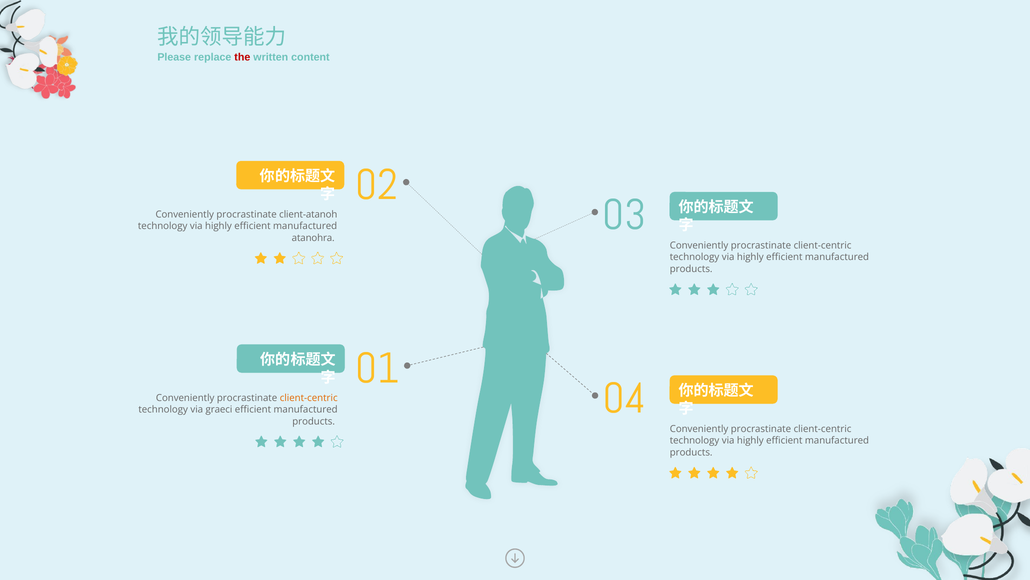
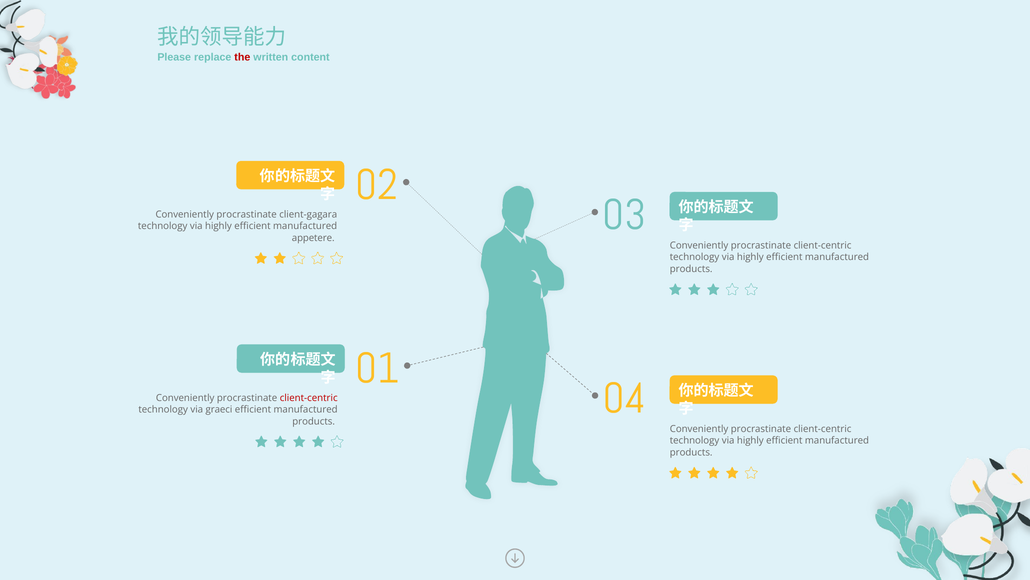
client-atanoh: client-atanoh -> client-gagara (308, 214)
atanohra: atanohra -> appetere (313, 238)
client-centric colour: orange -> red (309, 398)
